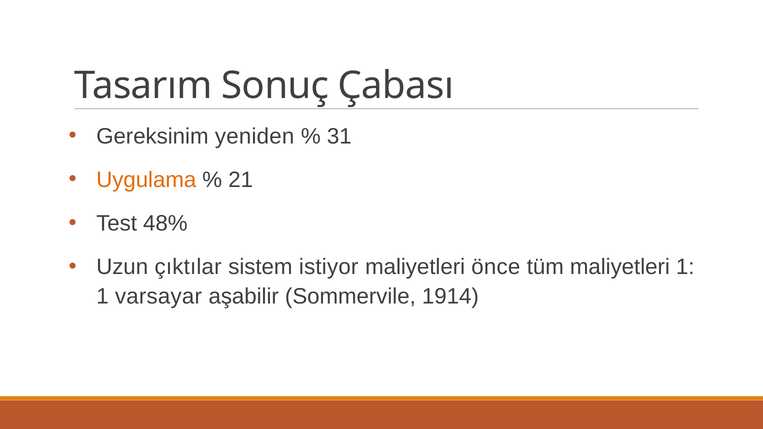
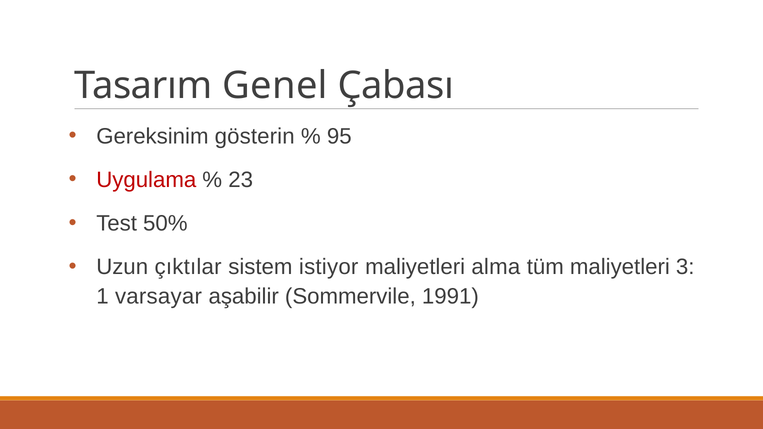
Sonuç: Sonuç -> Genel (275, 85)
yeniden: yeniden -> gösterin (255, 136)
31: 31 -> 95 (339, 136)
Uygulama colour: orange -> red (146, 180)
21: 21 -> 23 (241, 180)
48%: 48% -> 50% (165, 224)
önce: önce -> alma (496, 267)
maliyetleri 1: 1 -> 3 (685, 267)
1914: 1914 -> 1991 (450, 296)
